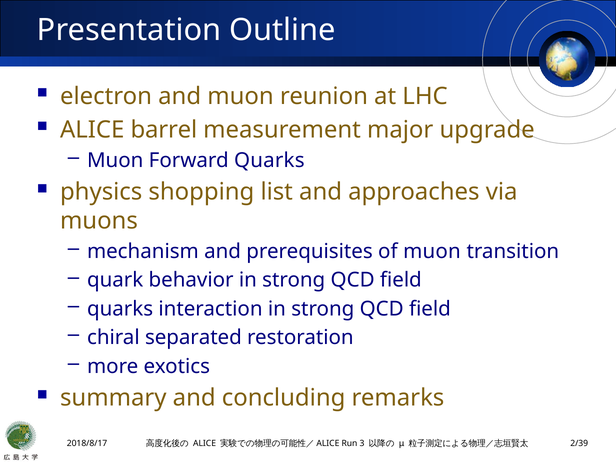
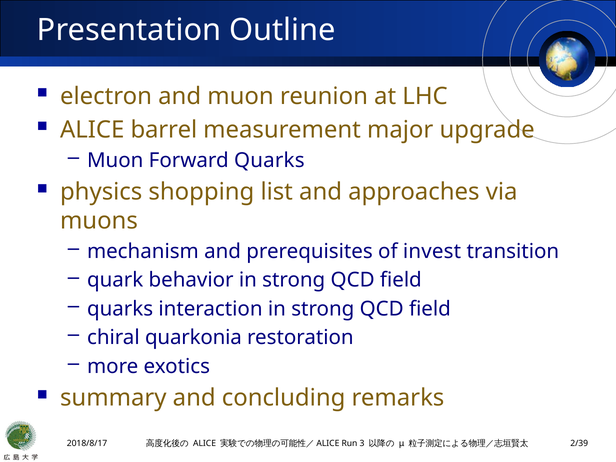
of muon: muon -> invest (432, 251)
separated: separated -> quarkonia (193, 338)
